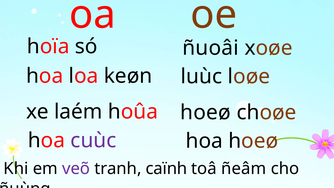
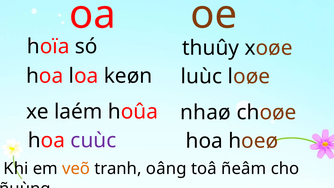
ñuoâi: ñuoâi -> thuûy (211, 48)
hoûa hoeø: hoeø -> nhaø (205, 112)
veõ colour: purple -> orange (76, 169)
caïnh: caïnh -> oâng (166, 169)
